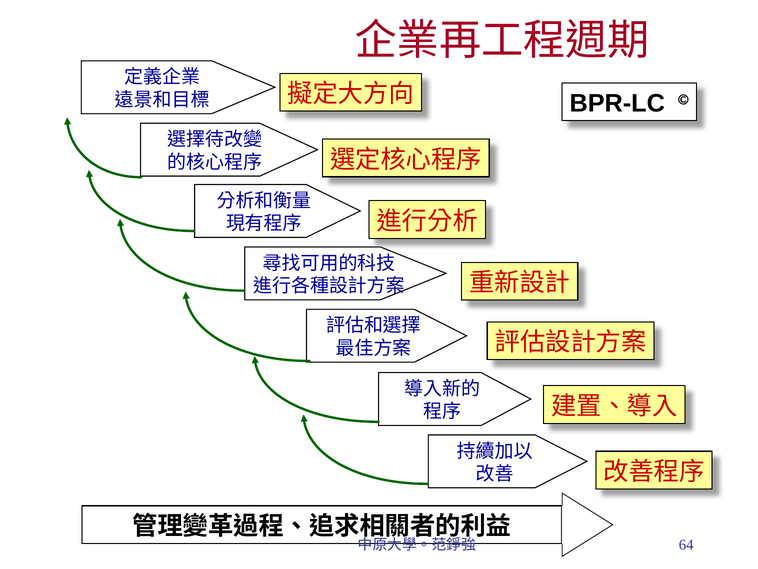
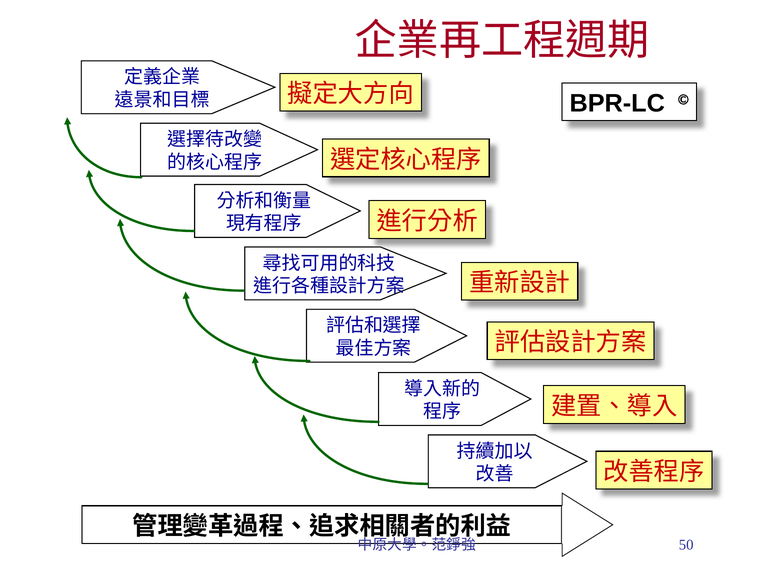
64: 64 -> 50 (686, 544)
